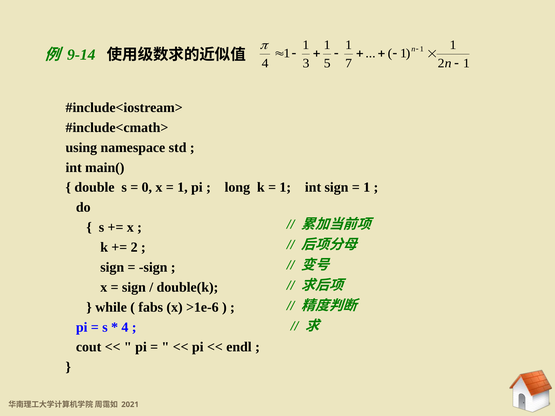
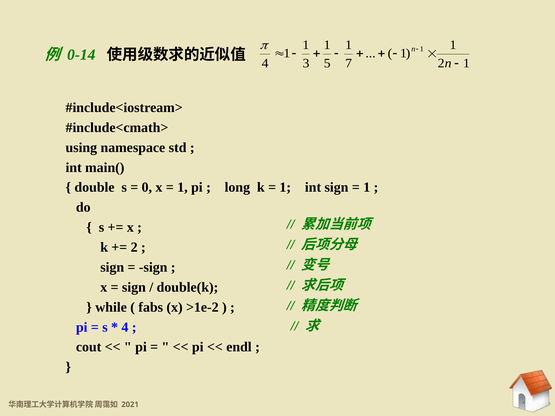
9-14: 9-14 -> 0-14 (81, 55)
>1e-6: >1e-6 -> >1e-2 (202, 307)
